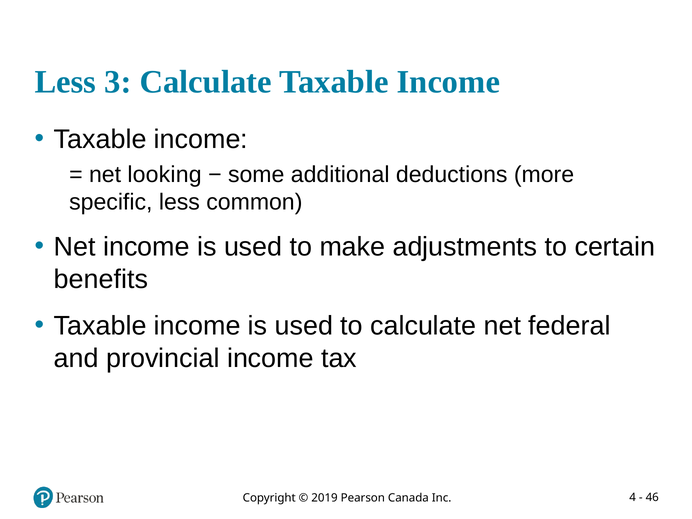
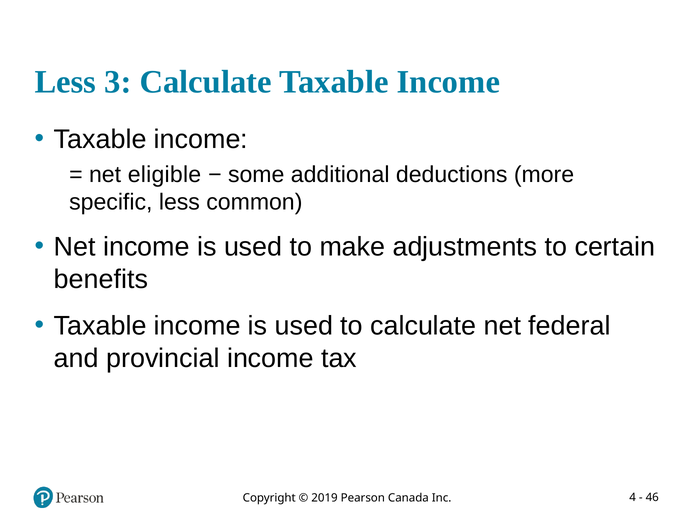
looking: looking -> eligible (164, 175)
